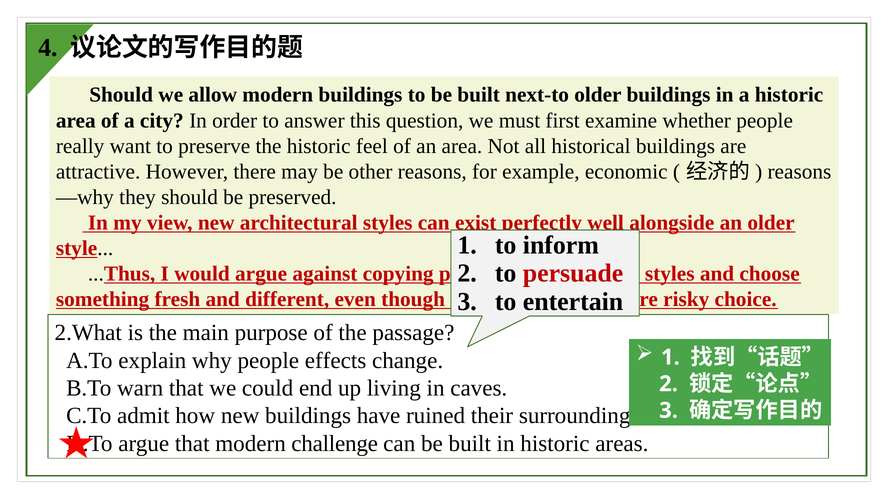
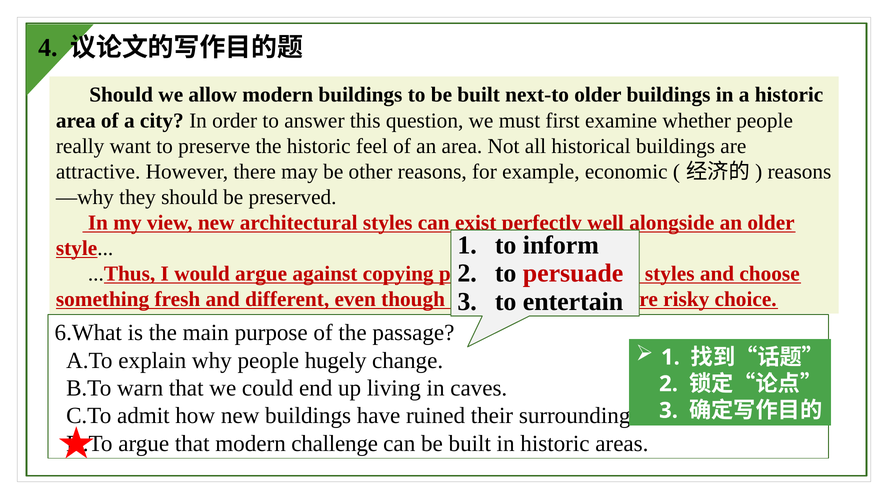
2.What: 2.What -> 6.What (88, 333)
effects: effects -> hugely (336, 361)
